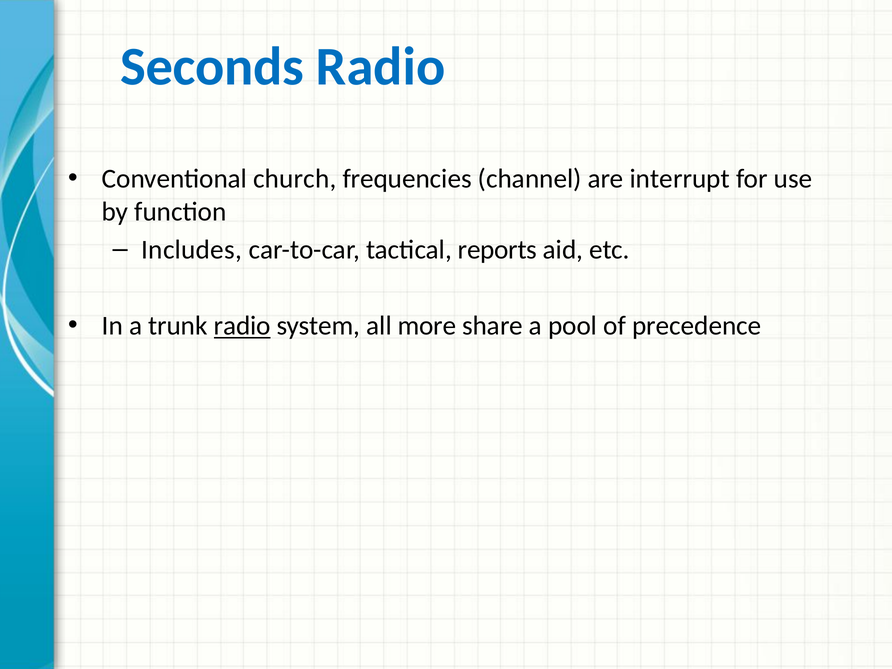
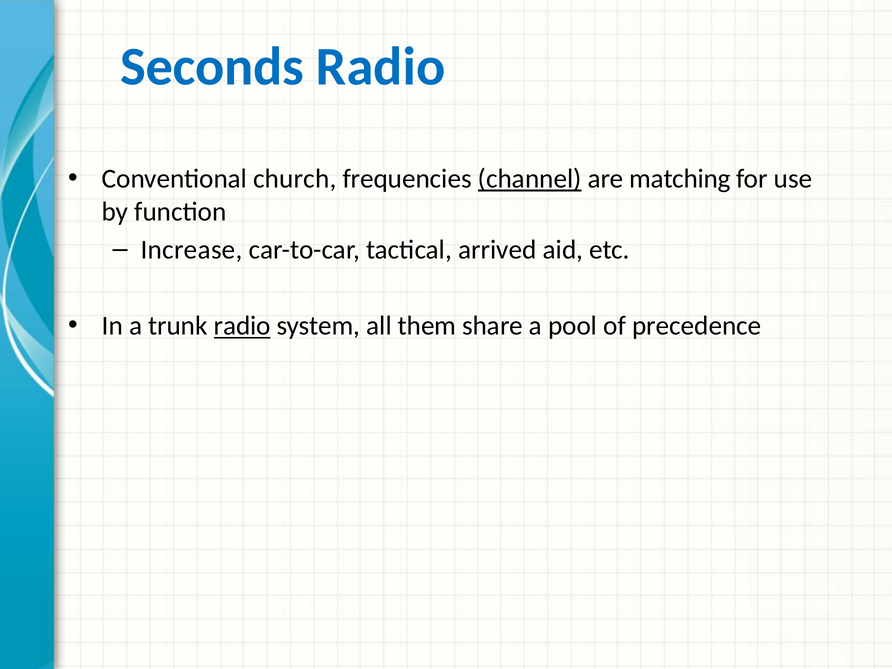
channel underline: none -> present (530, 179)
interrupt: interrupt -> matching (680, 179)
Includes: Includes -> Increase (192, 250)
reports: reports -> arrived (497, 250)
more: more -> them (427, 326)
